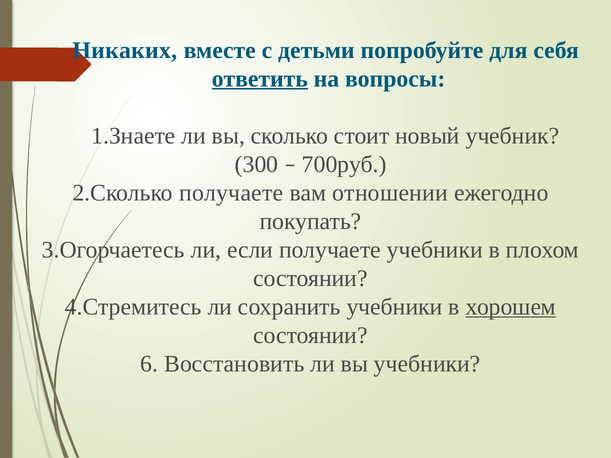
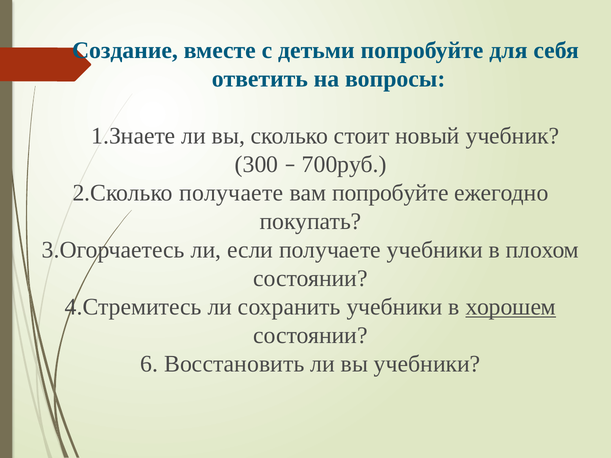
Никаких: Никаких -> Создание (125, 50)
ответить underline: present -> none (260, 79)
вам отношении: отношении -> попробуйте (390, 193)
